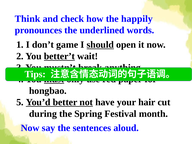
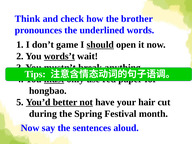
happily: happily -> brother (137, 19)
better’t: better’t -> words’t (59, 56)
